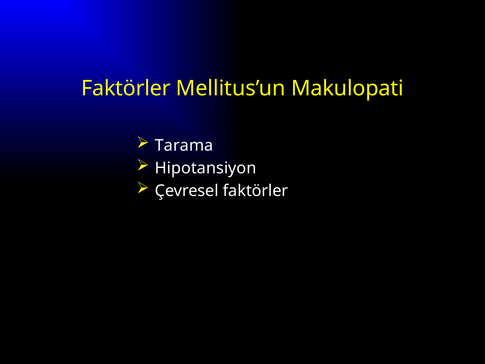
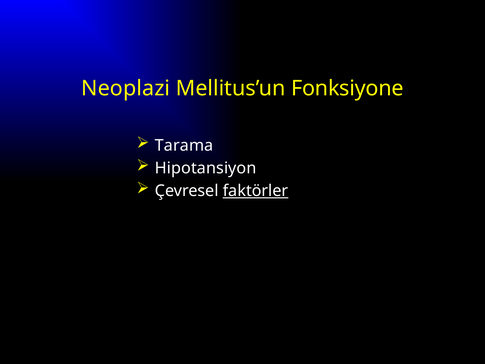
Faktörler: Faktörler -> Neoplazi (126, 88)
Makulopati: Makulopati -> Fonksiyone (347, 88)
faktörler underline: none -> present (256, 191)
